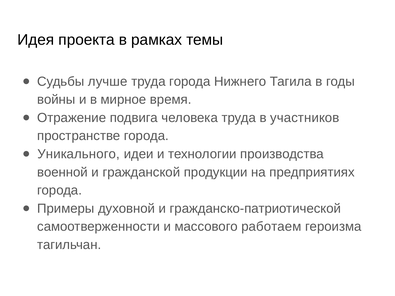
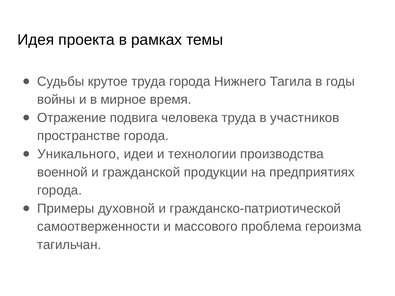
лучше: лучше -> крутое (108, 82)
работаем: работаем -> проблема (271, 227)
